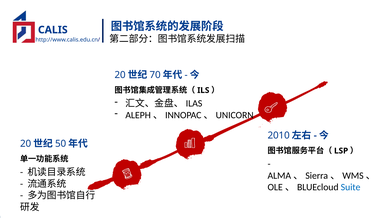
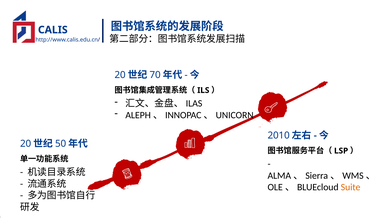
Suite colour: blue -> orange (351, 187)
